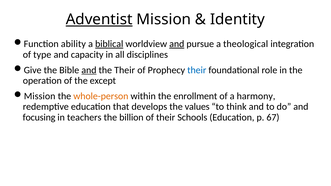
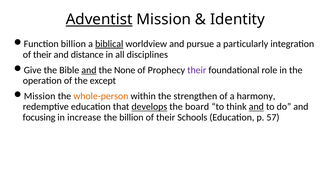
Function ability: ability -> billion (73, 44)
and underline: present -> none (177, 44)
theological: theological -> particularly (246, 44)
type: type -> their (42, 55)
capacity: capacity -> distance (87, 55)
the Their: Their -> None (125, 70)
their colour: blue -> purple (197, 70)
enrollment: enrollment -> strengthen (195, 96)
develops underline: none -> present (149, 107)
values: values -> board (197, 107)
and underline: none -> present (256, 107)
teachers: teachers -> increase (84, 117)
67: 67 -> 57 (273, 117)
